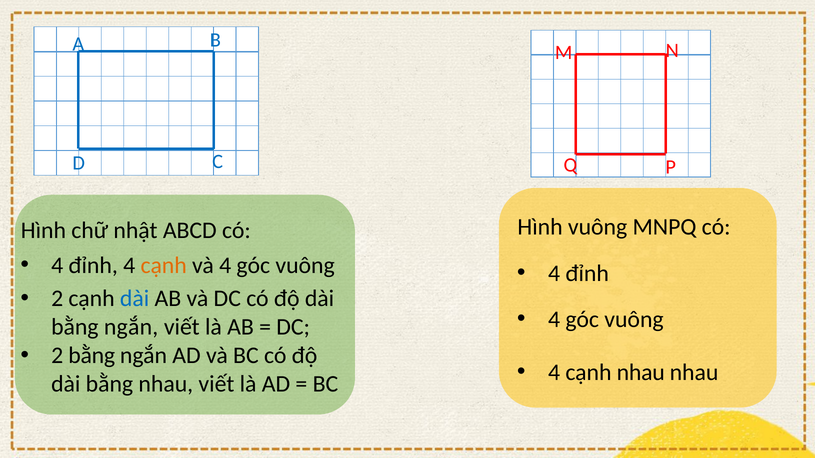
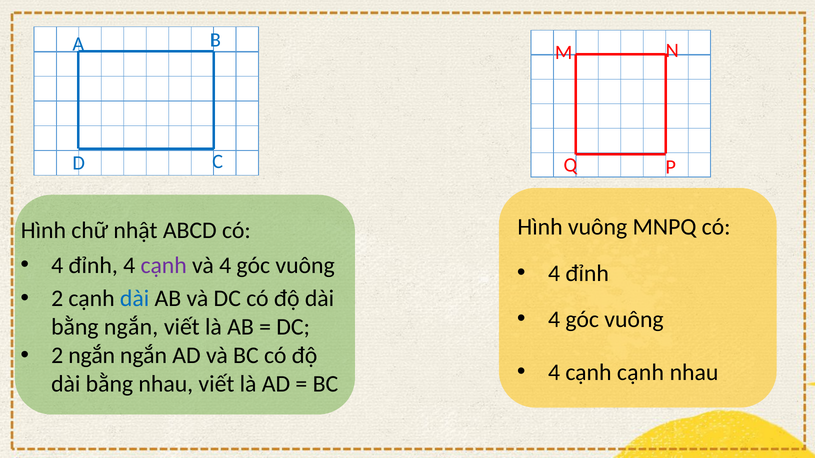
cạnh colour: orange -> purple (164, 266)
2 bằng: bằng -> ngắn (92, 356)
cạnh nhau: nhau -> cạnh (640, 373)
